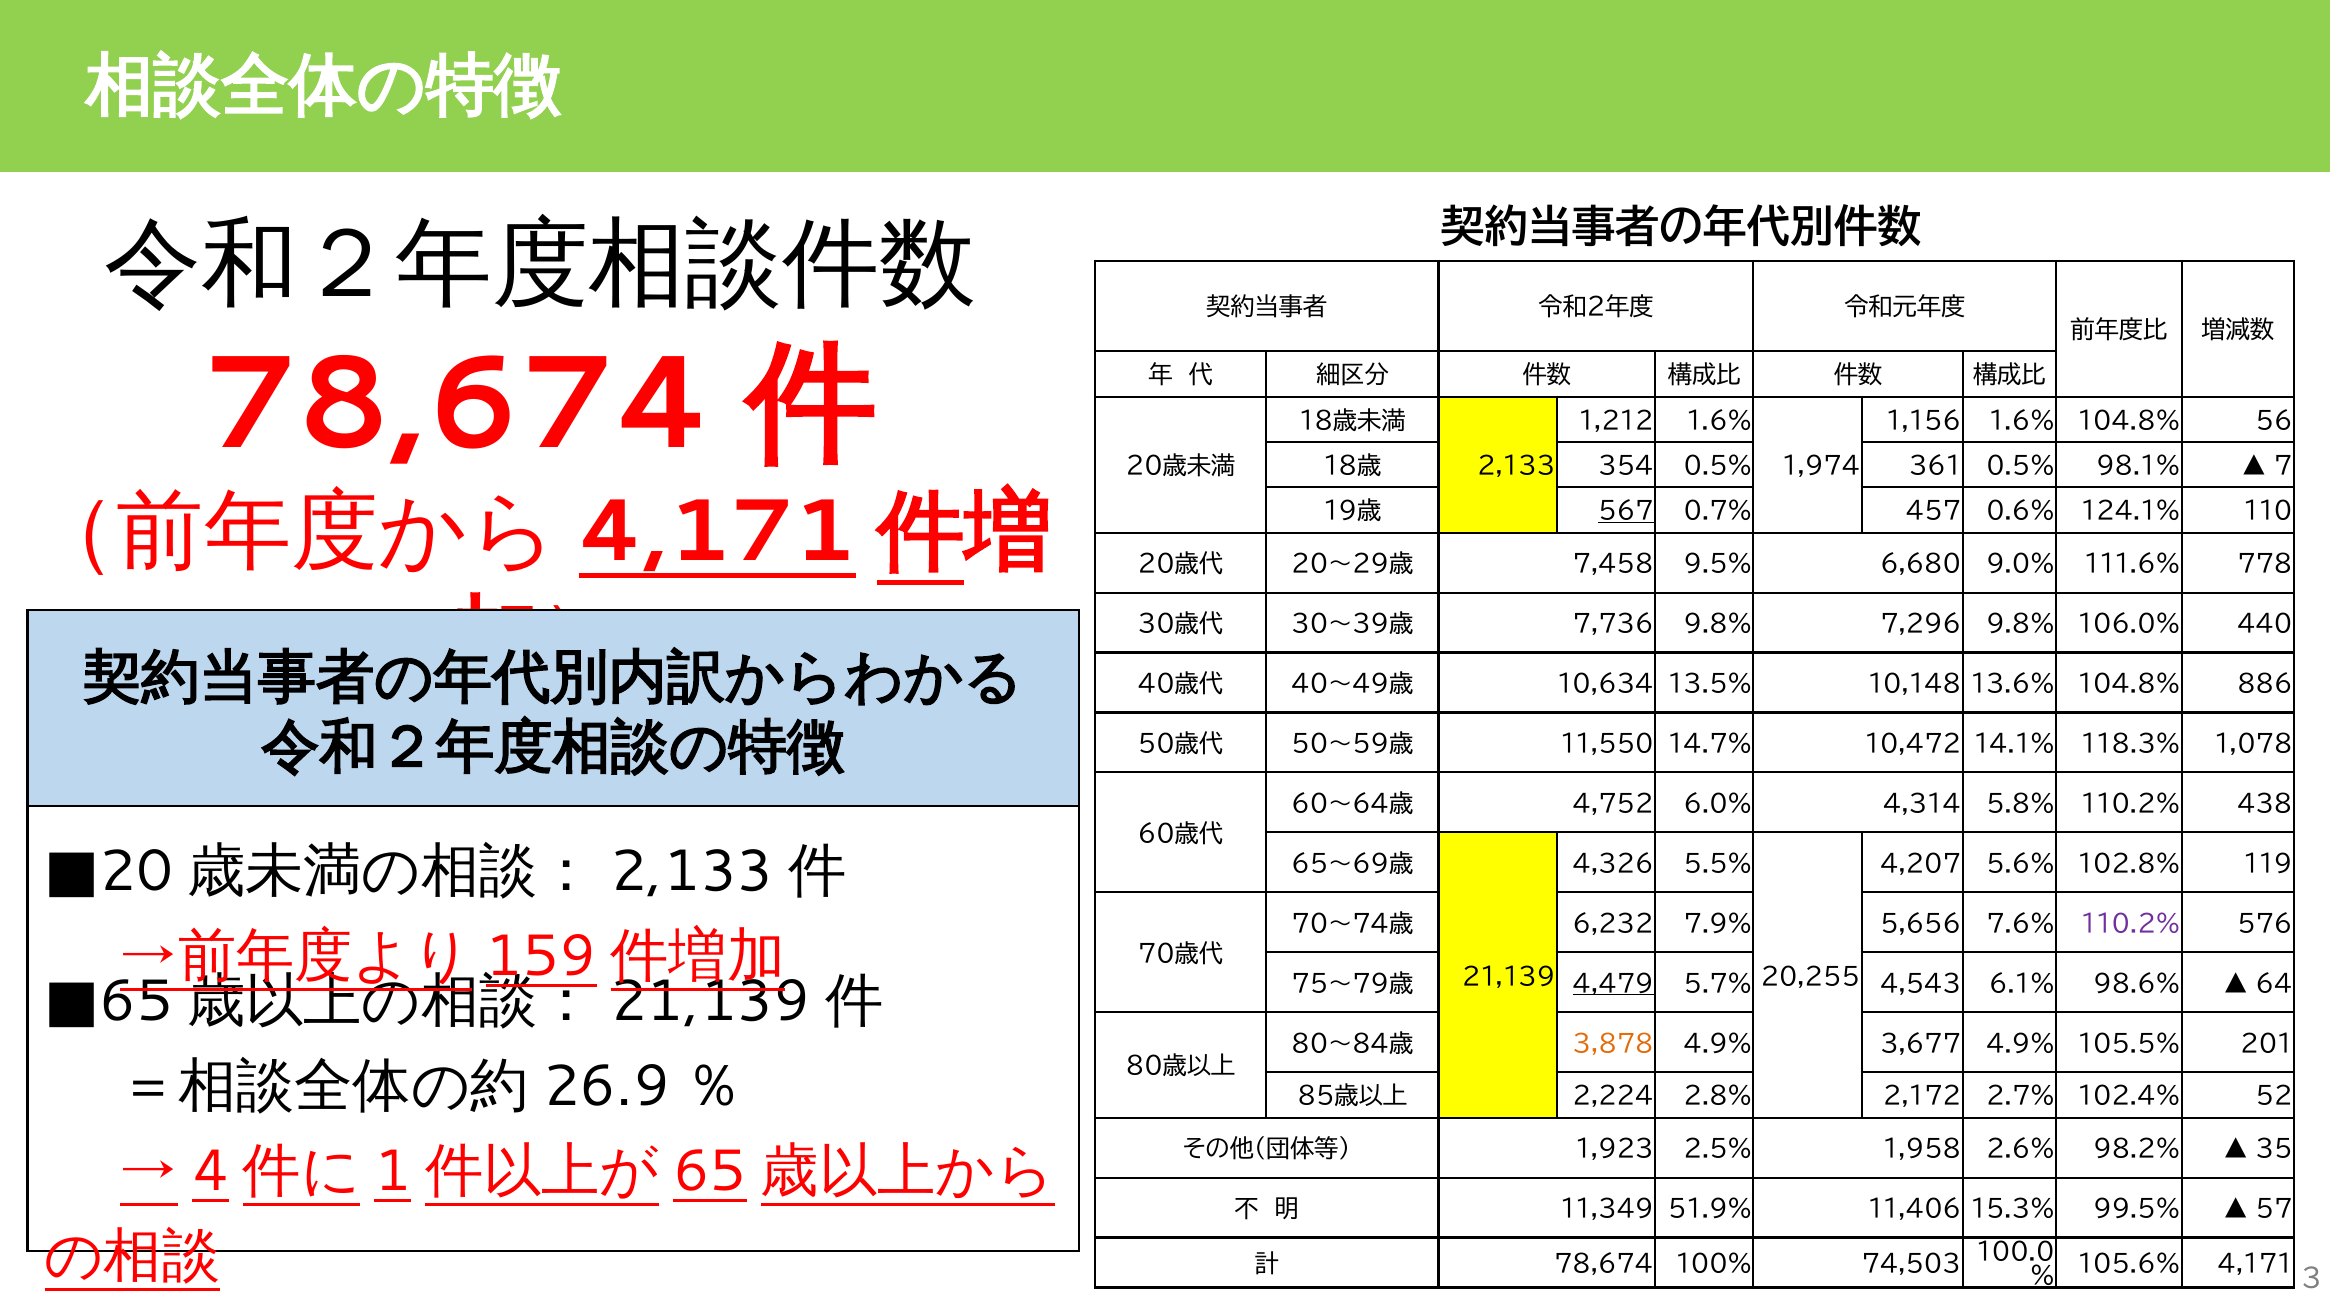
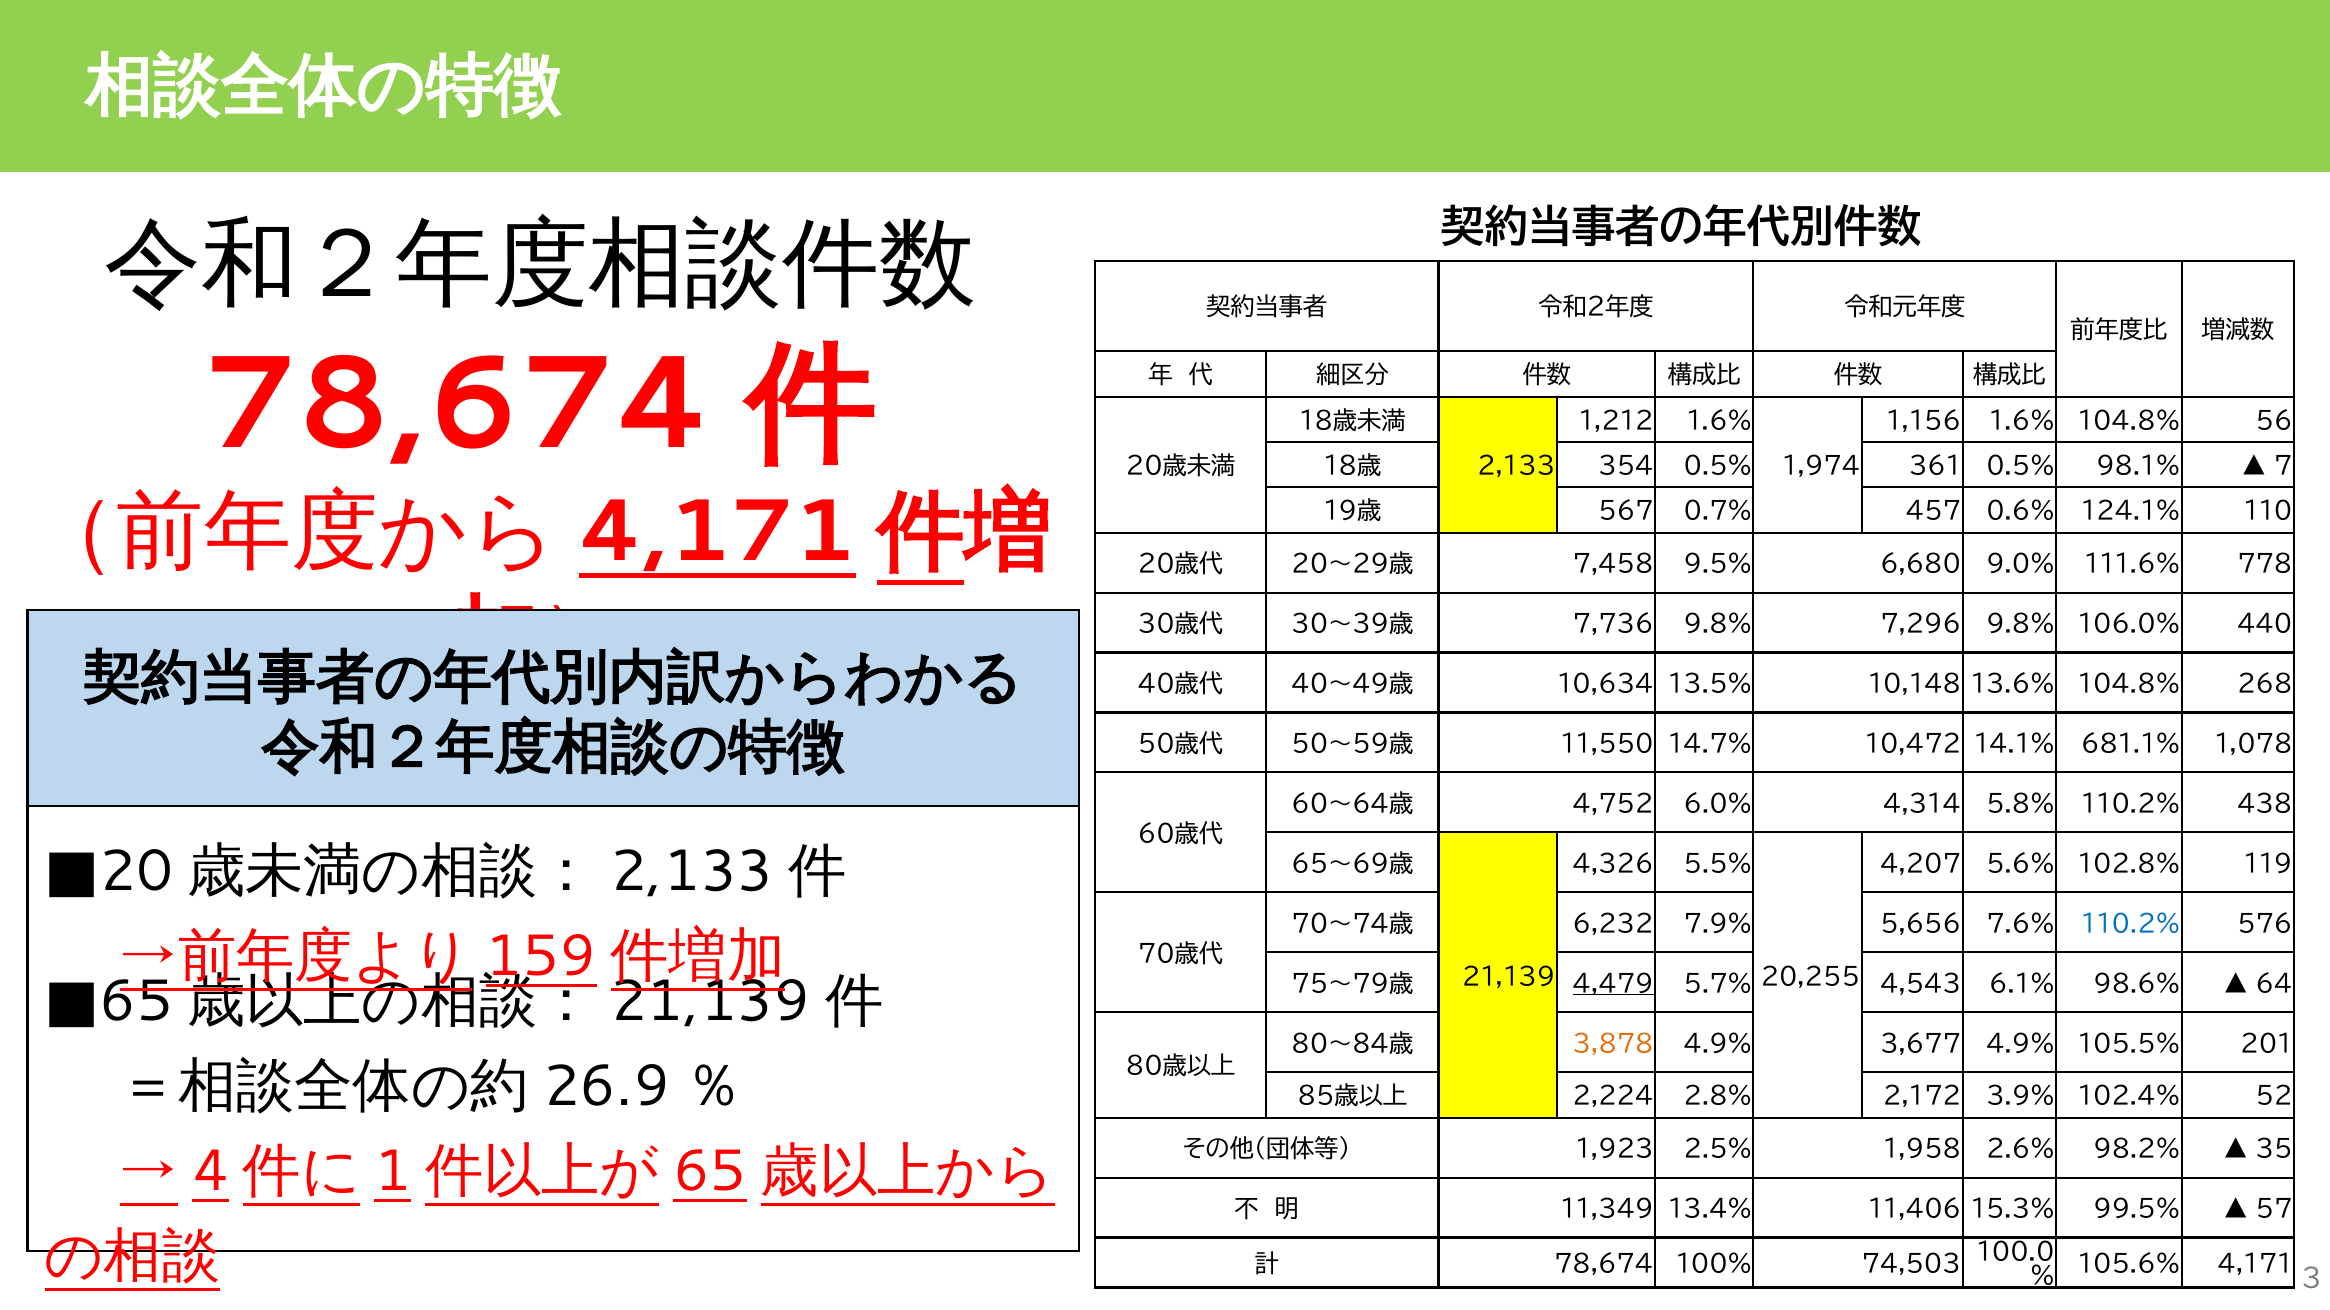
567 underline: present -> none (1626, 512)
886: 886 -> 268 (2265, 685)
118.3%: 118.3% -> 681.1% (2131, 745)
110.2% colour: purple -> blue (2131, 925)
2.7%: 2.7% -> 3.9% (2020, 1097)
51.9%: 51.9% -> 13.4% (1710, 1210)
